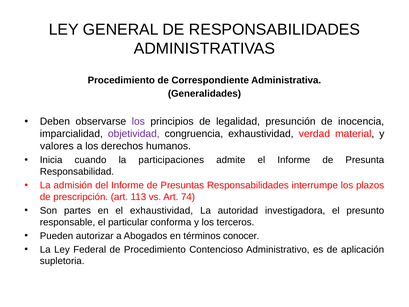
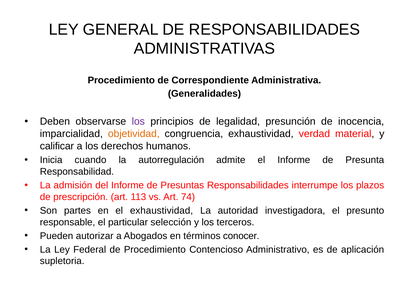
objetividad colour: purple -> orange (134, 134)
valores: valores -> calificar (57, 146)
participaciones: participaciones -> autorregulación (171, 160)
conforma: conforma -> selección (171, 222)
